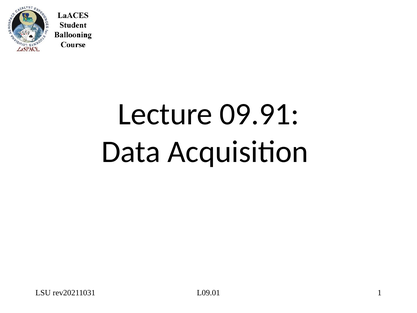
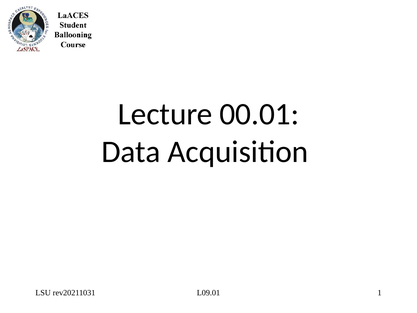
09.91: 09.91 -> 00.01 (259, 114)
